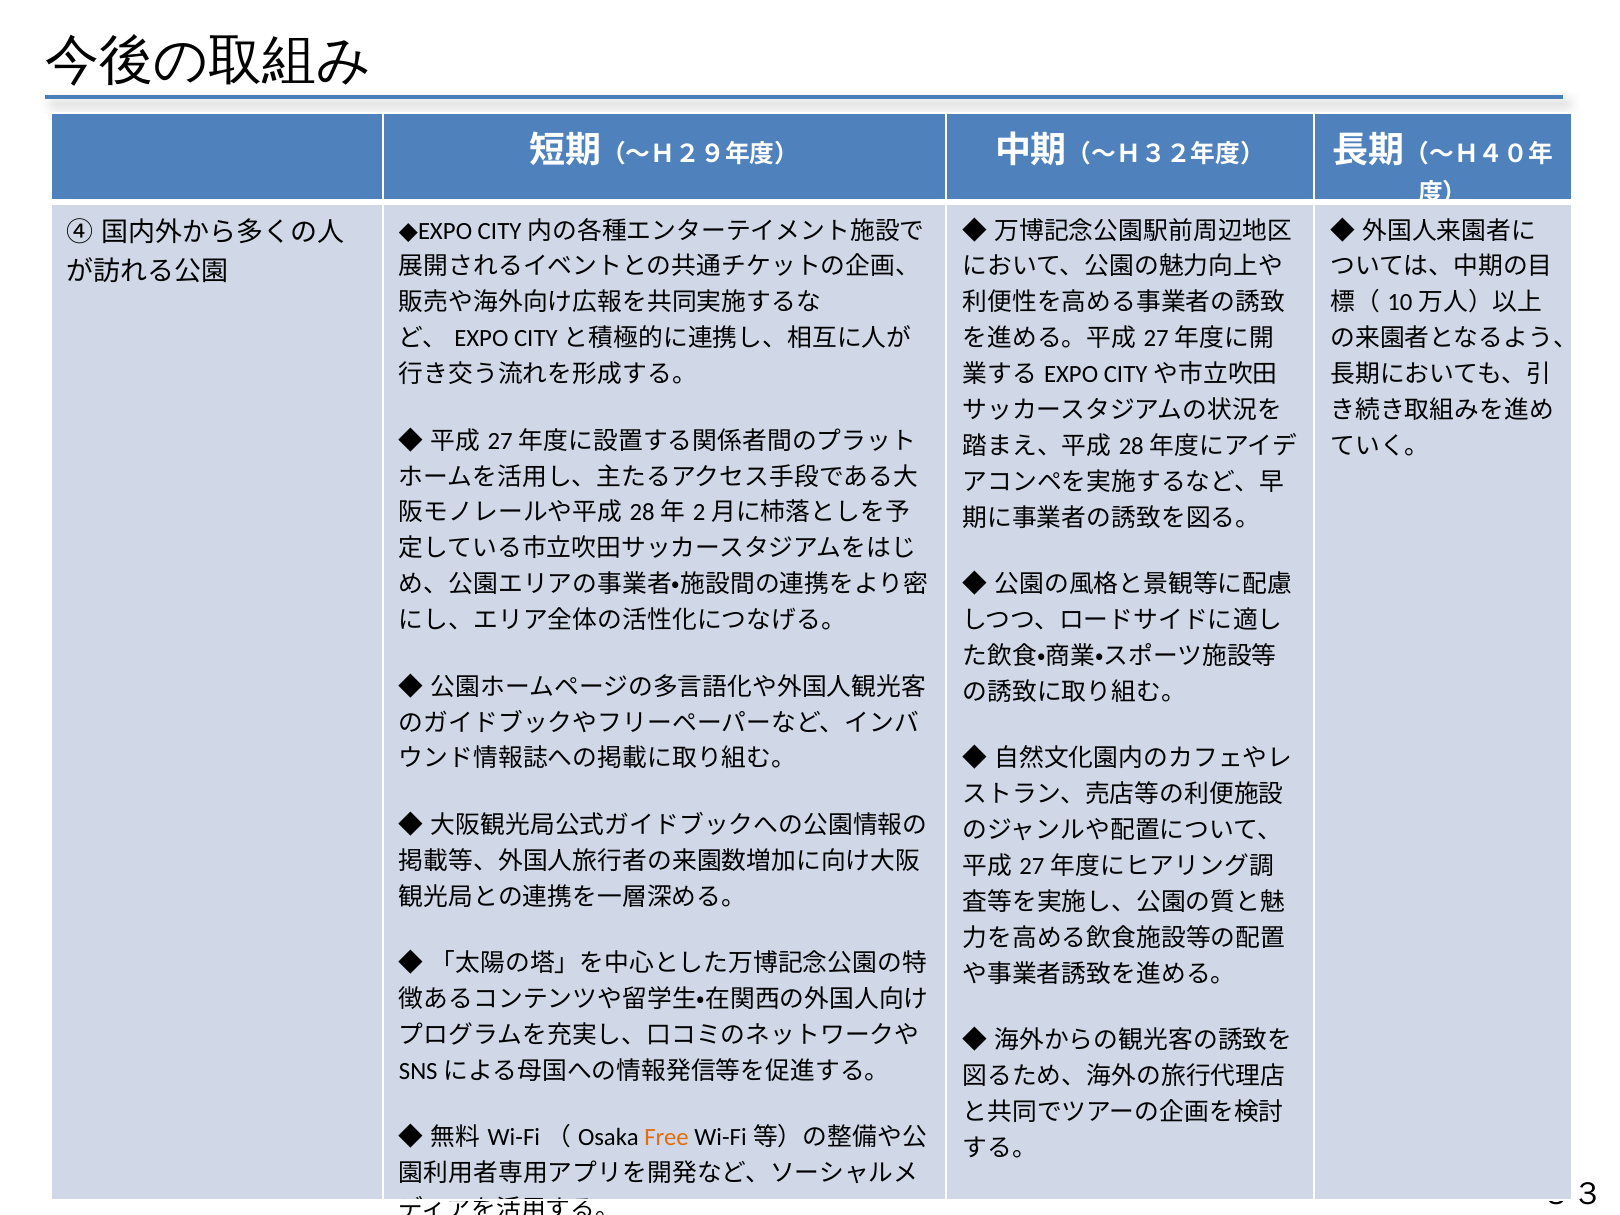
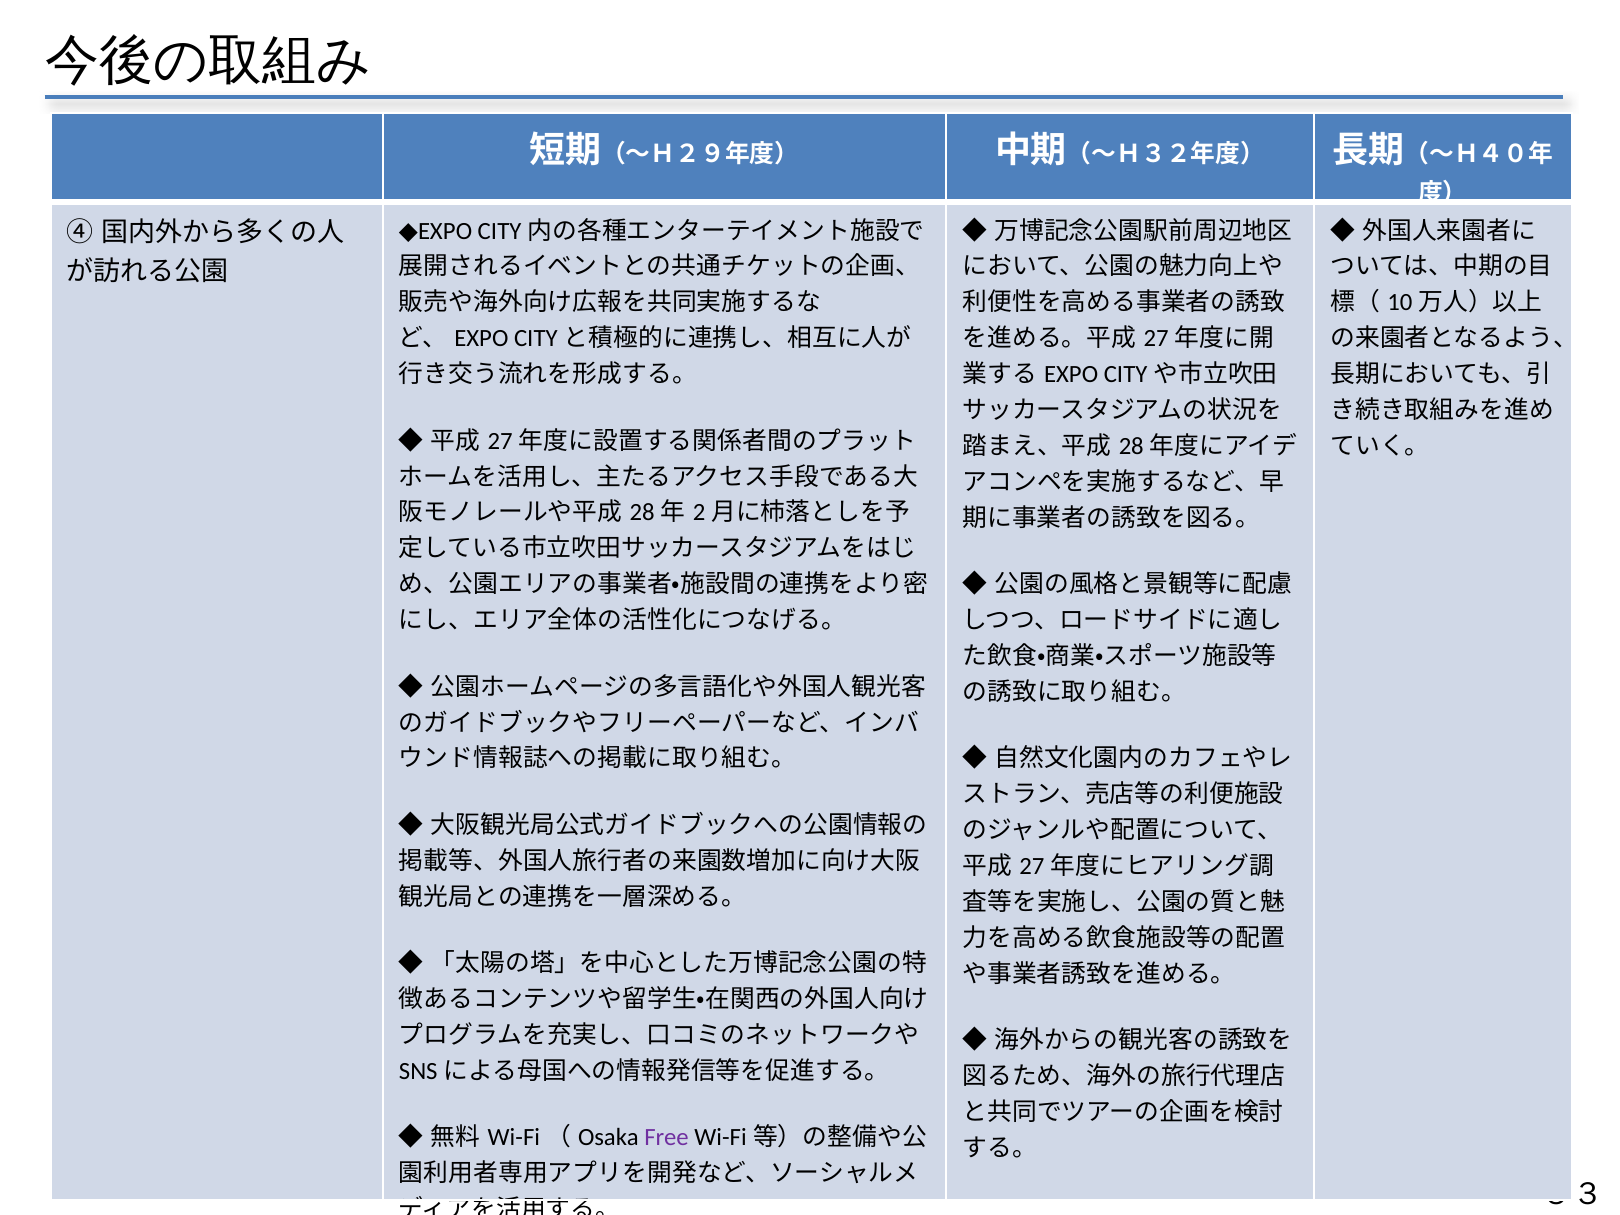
Free colour: orange -> purple (667, 1138)
